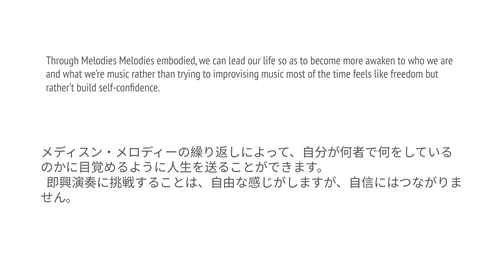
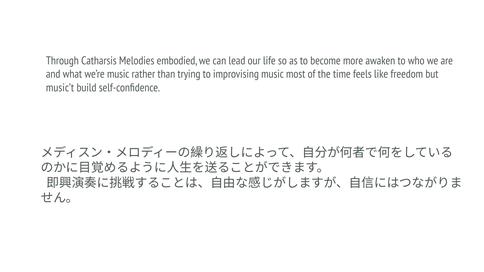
Through Melodies: Melodies -> Catharsis (99, 61)
rather’t: rather’t -> music’t (60, 88)
